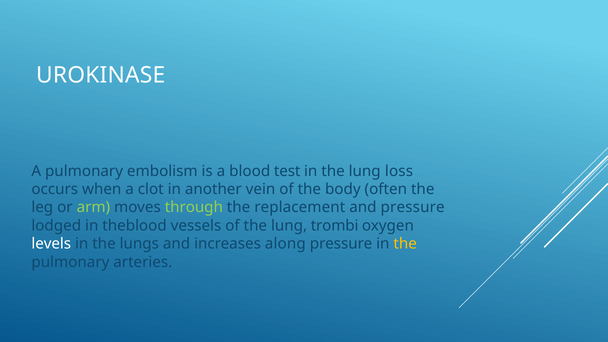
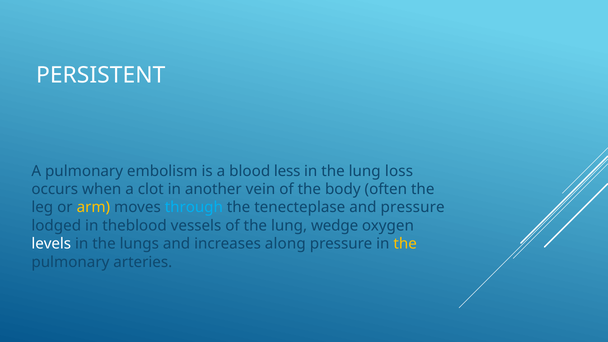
UROKINASE: UROKINASE -> PERSISTENT (101, 75)
test: test -> less (287, 171)
arm colour: light green -> yellow (93, 207)
through colour: light green -> light blue (194, 207)
replacement: replacement -> tenecteplase (300, 207)
trombi: trombi -> wedge (335, 226)
